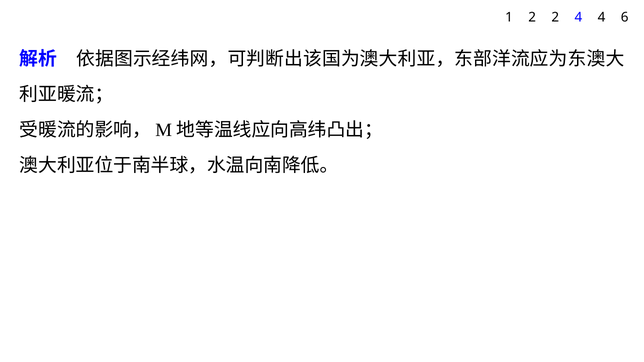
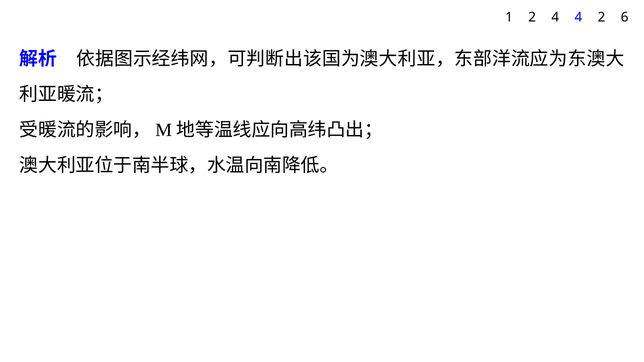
2 2: 2 -> 4 (555, 17)
4 4: 4 -> 2 (601, 17)
